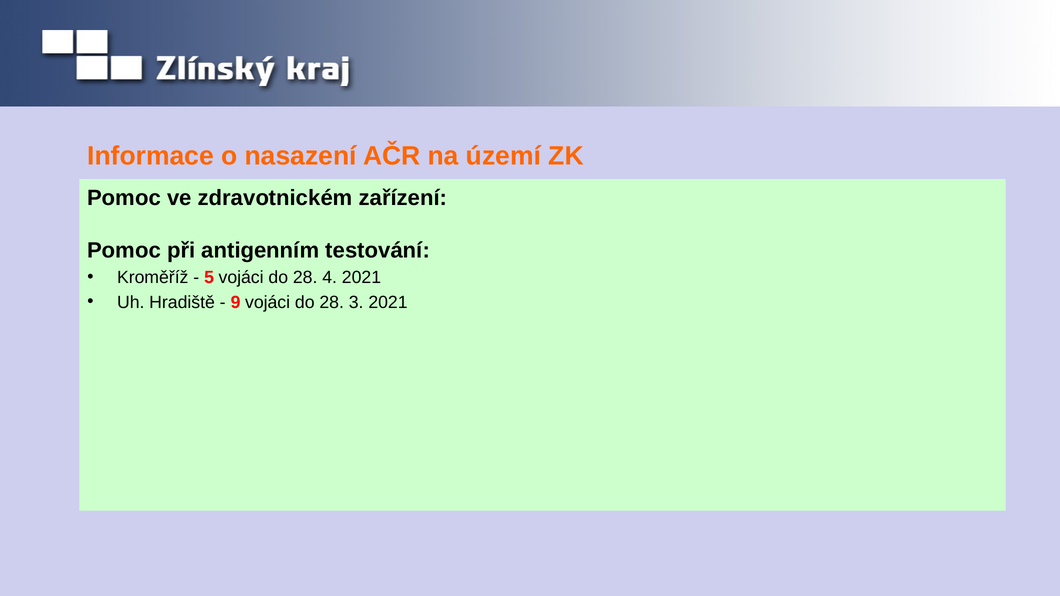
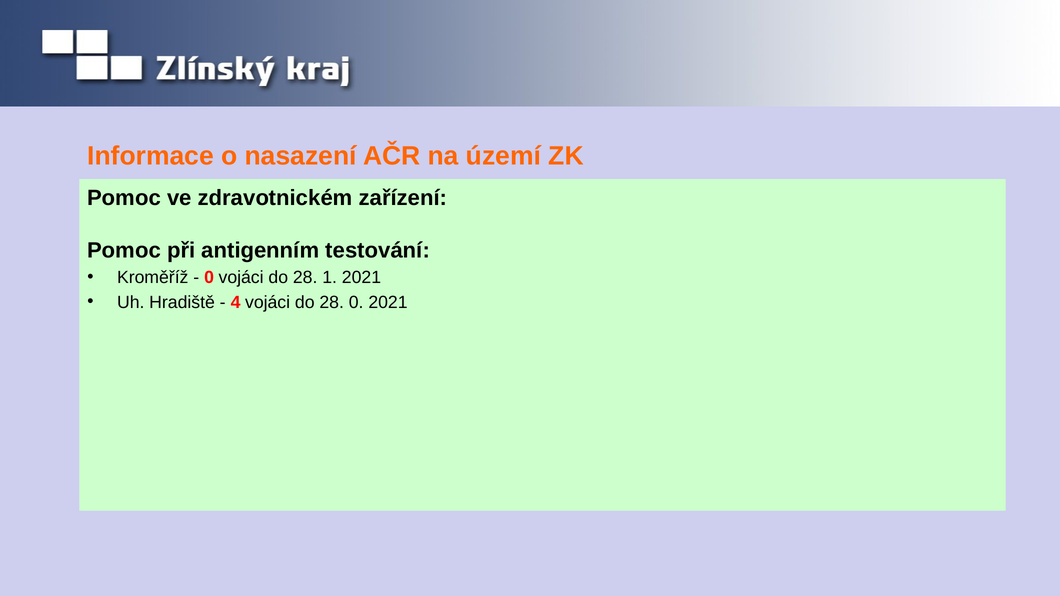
5: 5 -> 0 (209, 278)
4: 4 -> 1 (330, 278)
9: 9 -> 4 (236, 302)
28 3: 3 -> 0 (356, 302)
